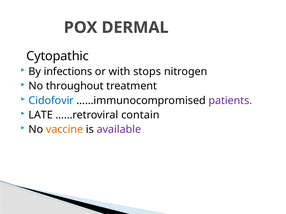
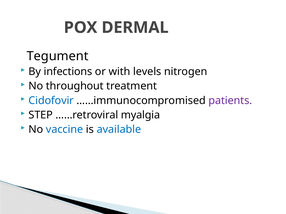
Cytopathic: Cytopathic -> Tegument (58, 56)
stops: stops -> levels (147, 72)
LATE: LATE -> STEP (41, 115)
contain: contain -> myalgia (141, 115)
vaccine colour: orange -> blue (65, 130)
available colour: purple -> blue (119, 130)
